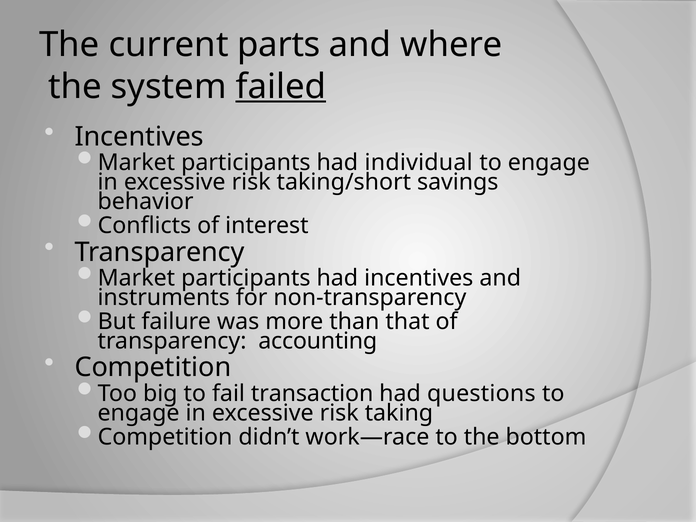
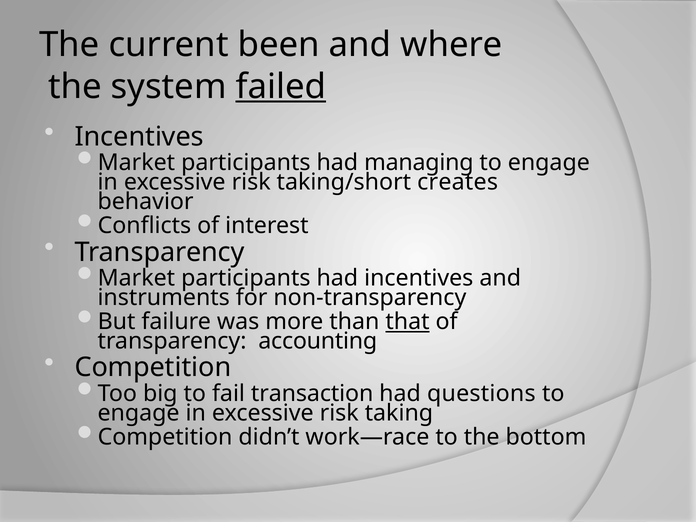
parts: parts -> been (279, 45)
individual: individual -> managing (419, 163)
savings: savings -> creates (458, 182)
that underline: none -> present (407, 322)
